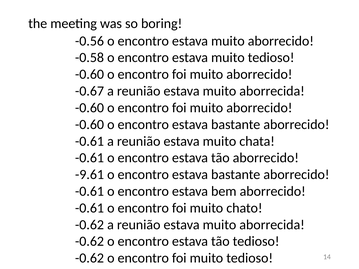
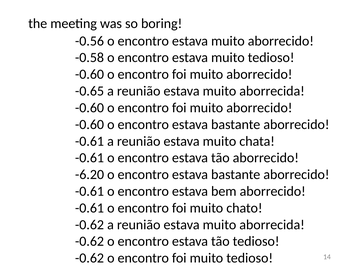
-0.67: -0.67 -> -0.65 (90, 91)
-9.61: -9.61 -> -6.20 (90, 175)
